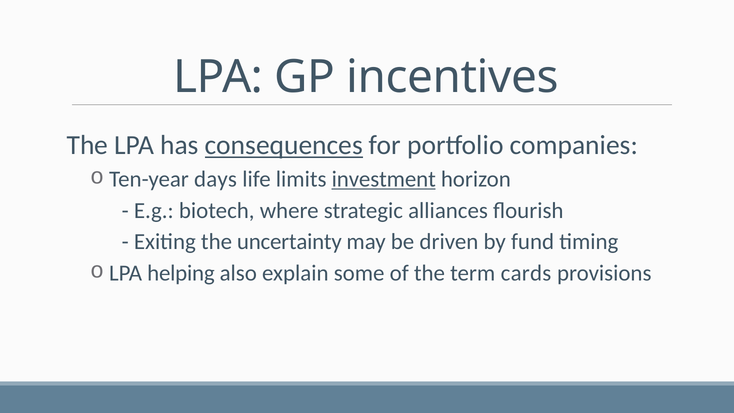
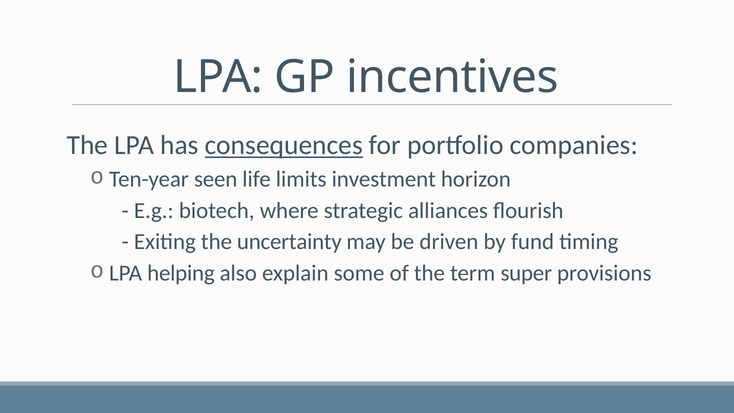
days: days -> seen (216, 179)
investment underline: present -> none (384, 179)
cards: cards -> super (526, 273)
